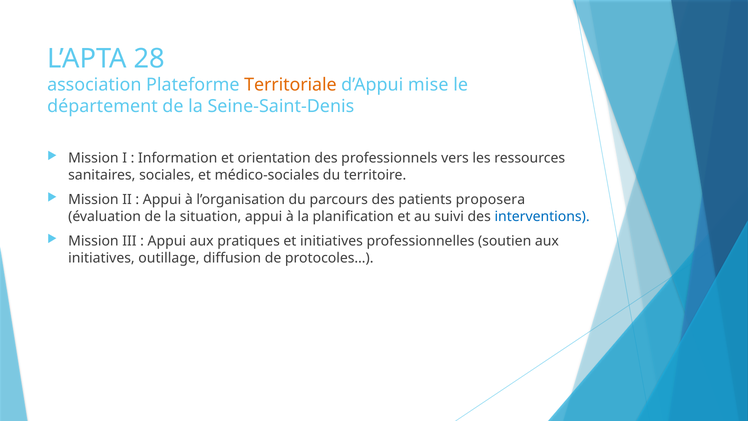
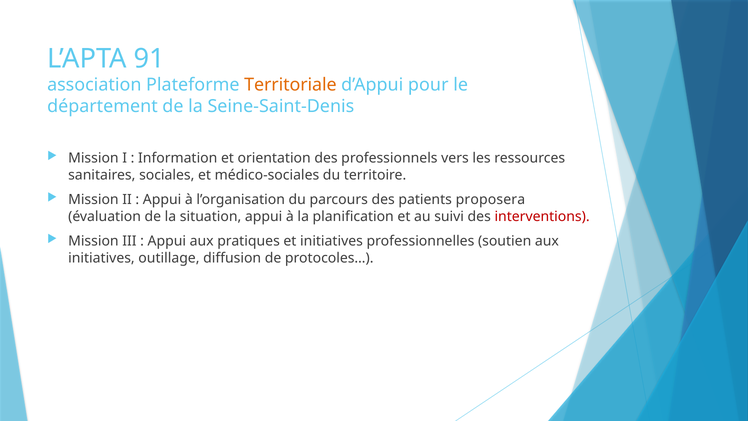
28: 28 -> 91 (149, 58)
mise: mise -> pour (428, 85)
interventions colour: blue -> red (542, 216)
